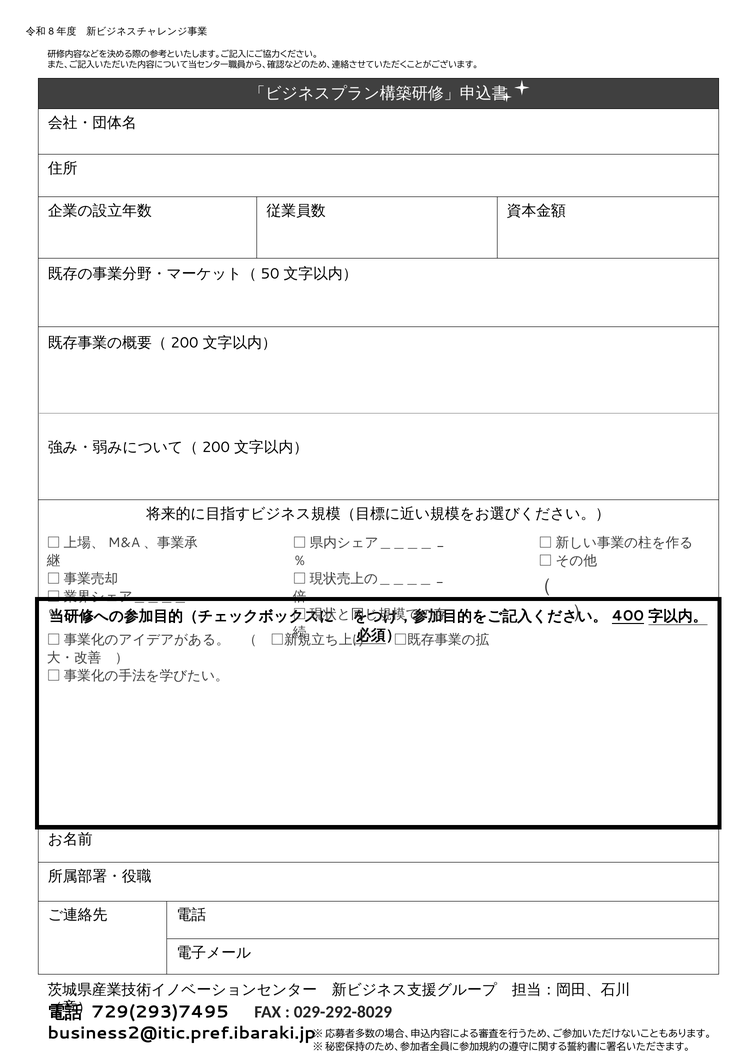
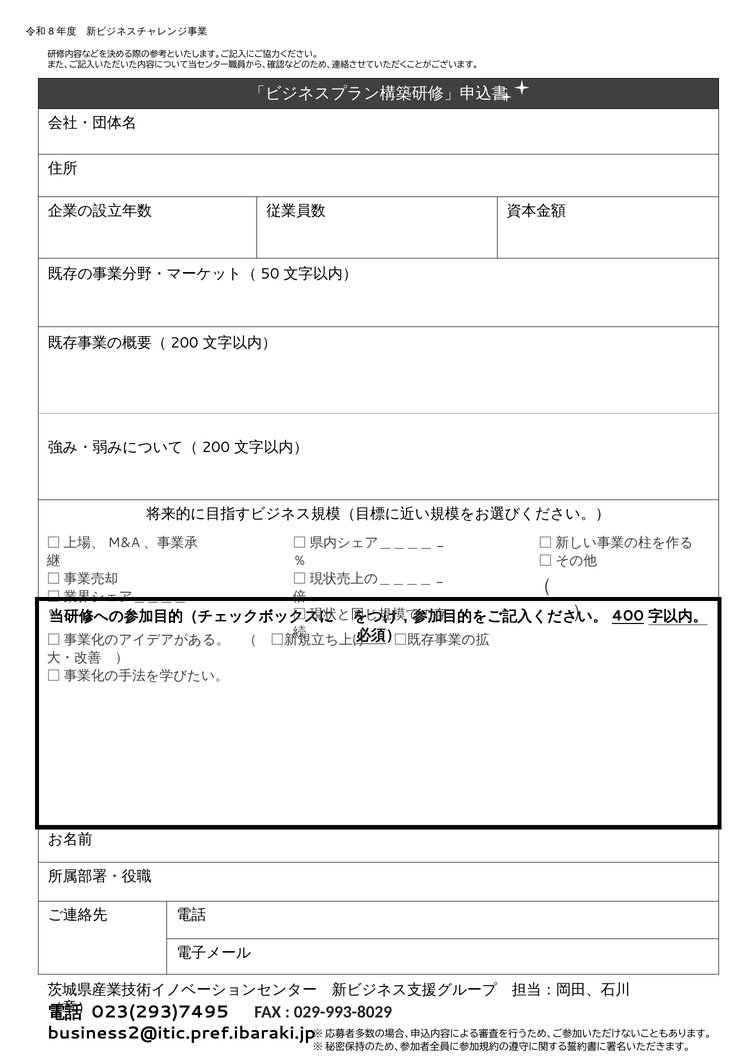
729(293)7495: 729(293)7495 -> 023(293)7495 (160, 1012)
029-292-8029: 029-292-8029 -> 029-993-8029 (343, 1012)
